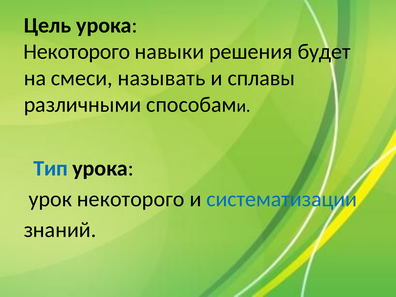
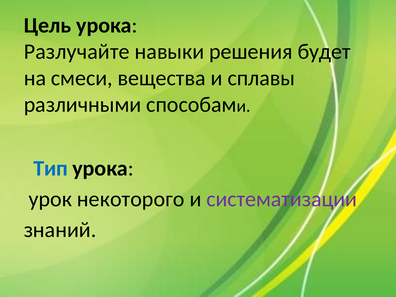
Некоторого: Некоторого -> Разлучайте (77, 52)
называть: называть -> вещества (162, 78)
систематизации colour: blue -> purple (282, 199)
